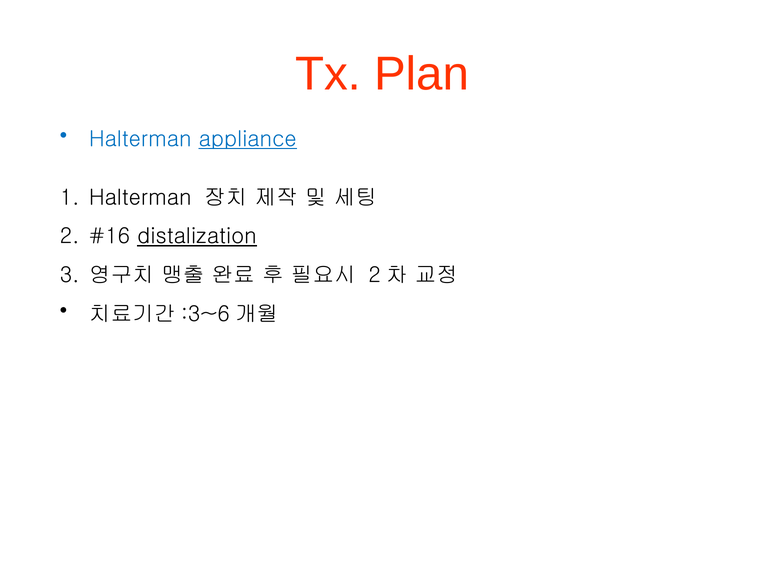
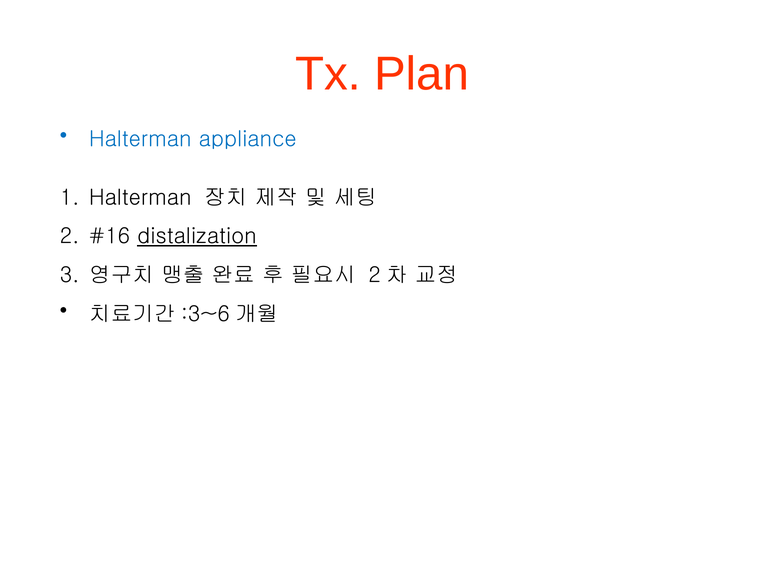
appliance underline: present -> none (248, 139)
